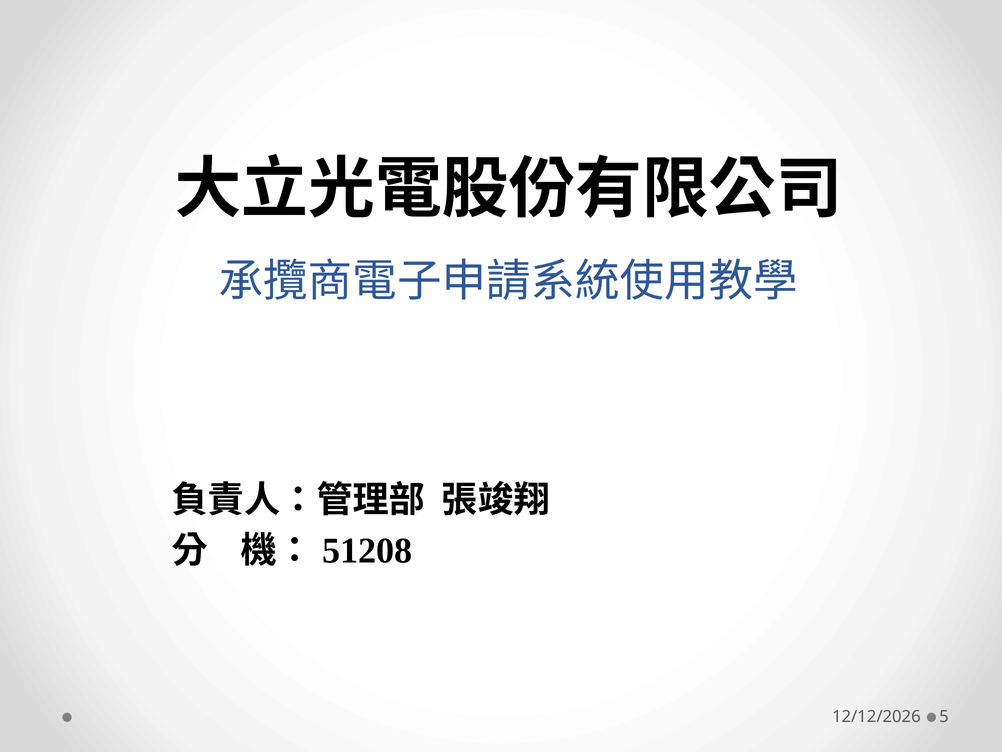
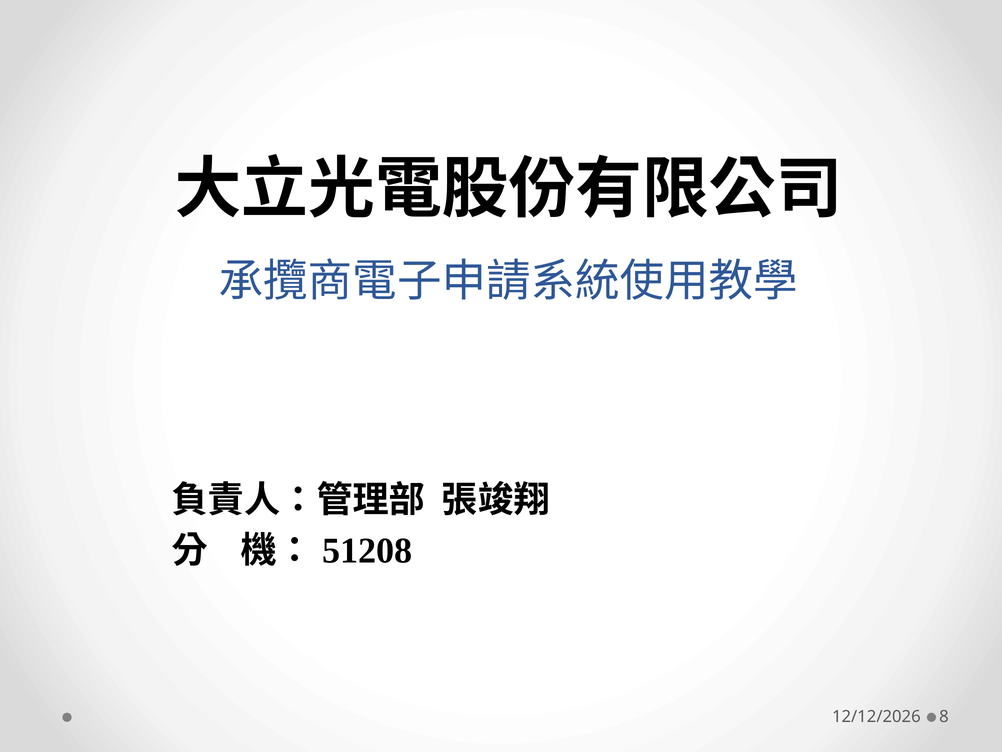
5: 5 -> 8 (944, 716)
